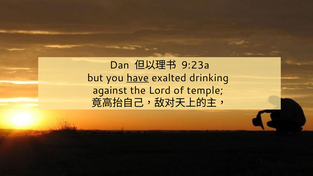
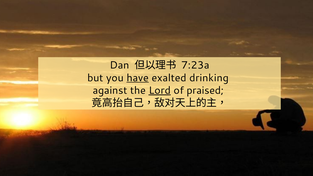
9:23a: 9:23a -> 7:23a (195, 65)
Lord underline: none -> present (160, 90)
temple: temple -> praised (205, 90)
